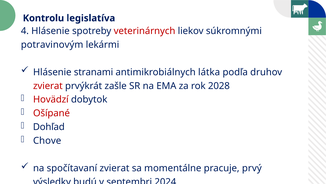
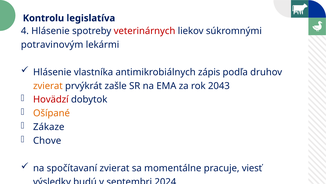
stranami: stranami -> vlastníka (94, 72)
látka: látka -> zápis (209, 72)
zvierat colour: red -> orange (48, 86)
2028: 2028 -> 2043 (219, 86)
Ošípané colour: red -> orange (52, 113)
Dohľad: Dohľad -> Zákaze (49, 127)
prvý: prvý -> viesť (252, 168)
